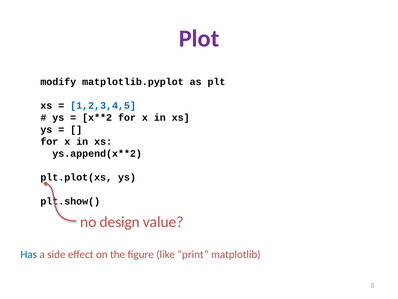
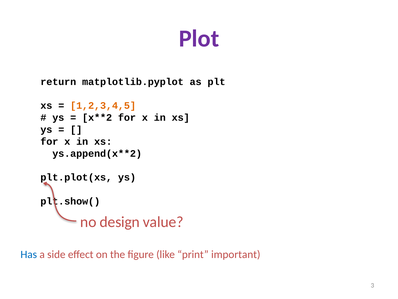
modify: modify -> return (58, 82)
1,2,3,4,5 colour: blue -> orange (103, 105)
matplotlib: matplotlib -> important (236, 254)
